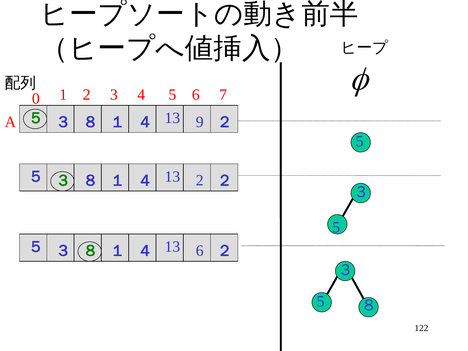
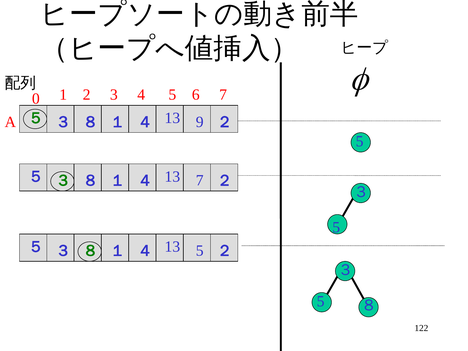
13 2: 2 -> 7 (200, 180)
13 6: 6 -> 5 (200, 251)
